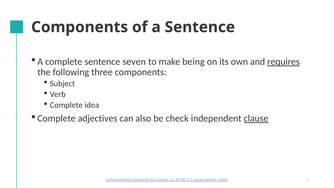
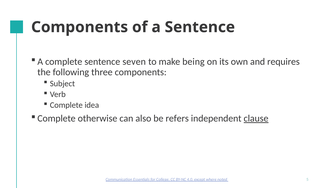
requires underline: present -> none (283, 62)
adjectives: adjectives -> otherwise (98, 118)
check: check -> refers (177, 118)
